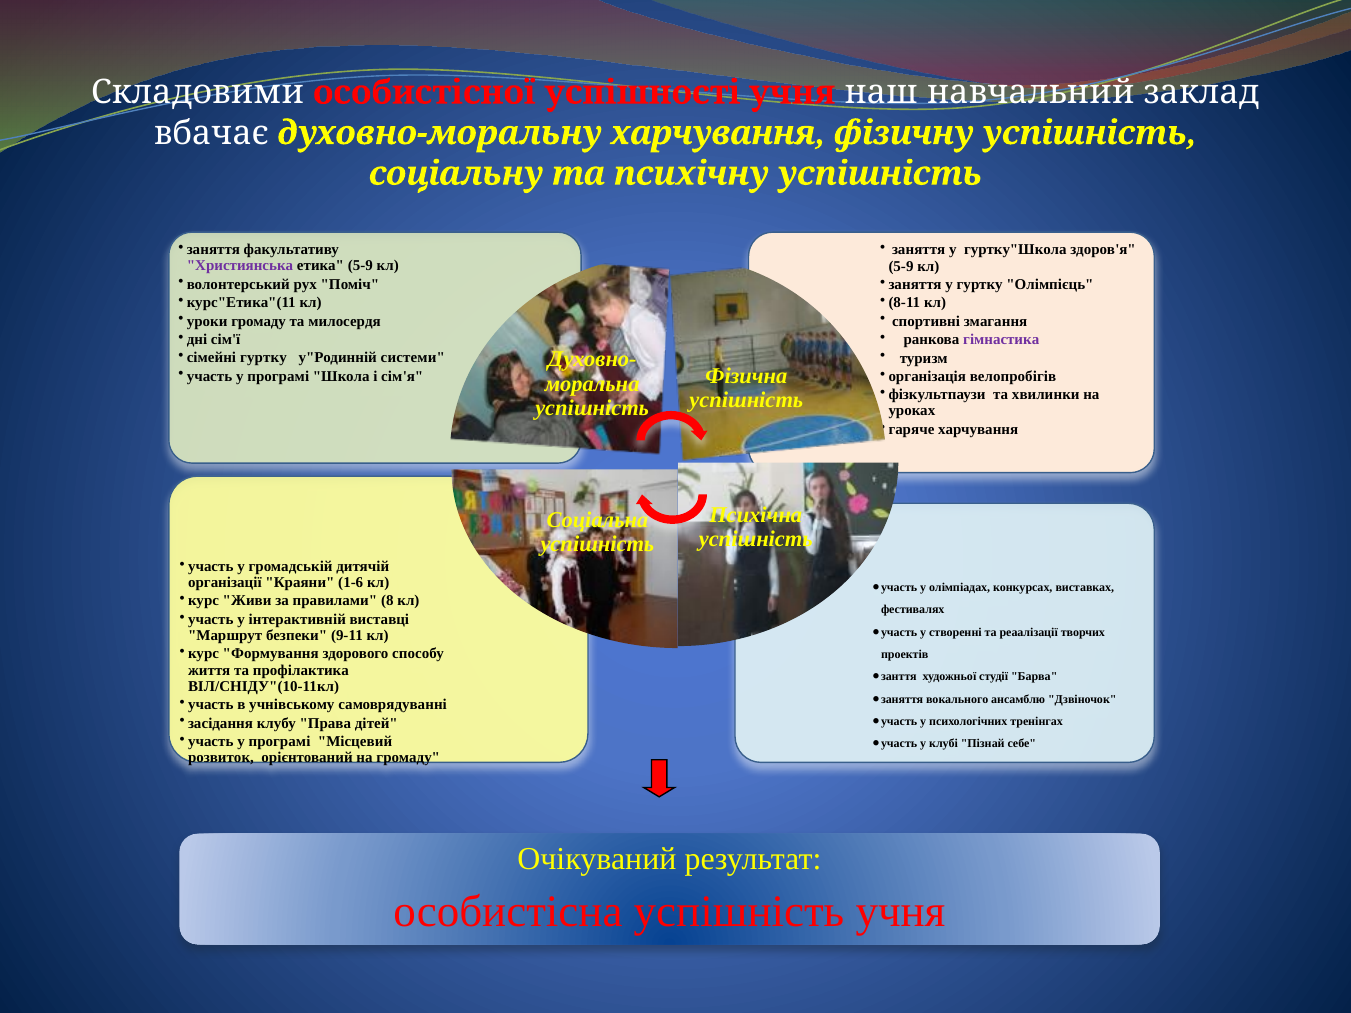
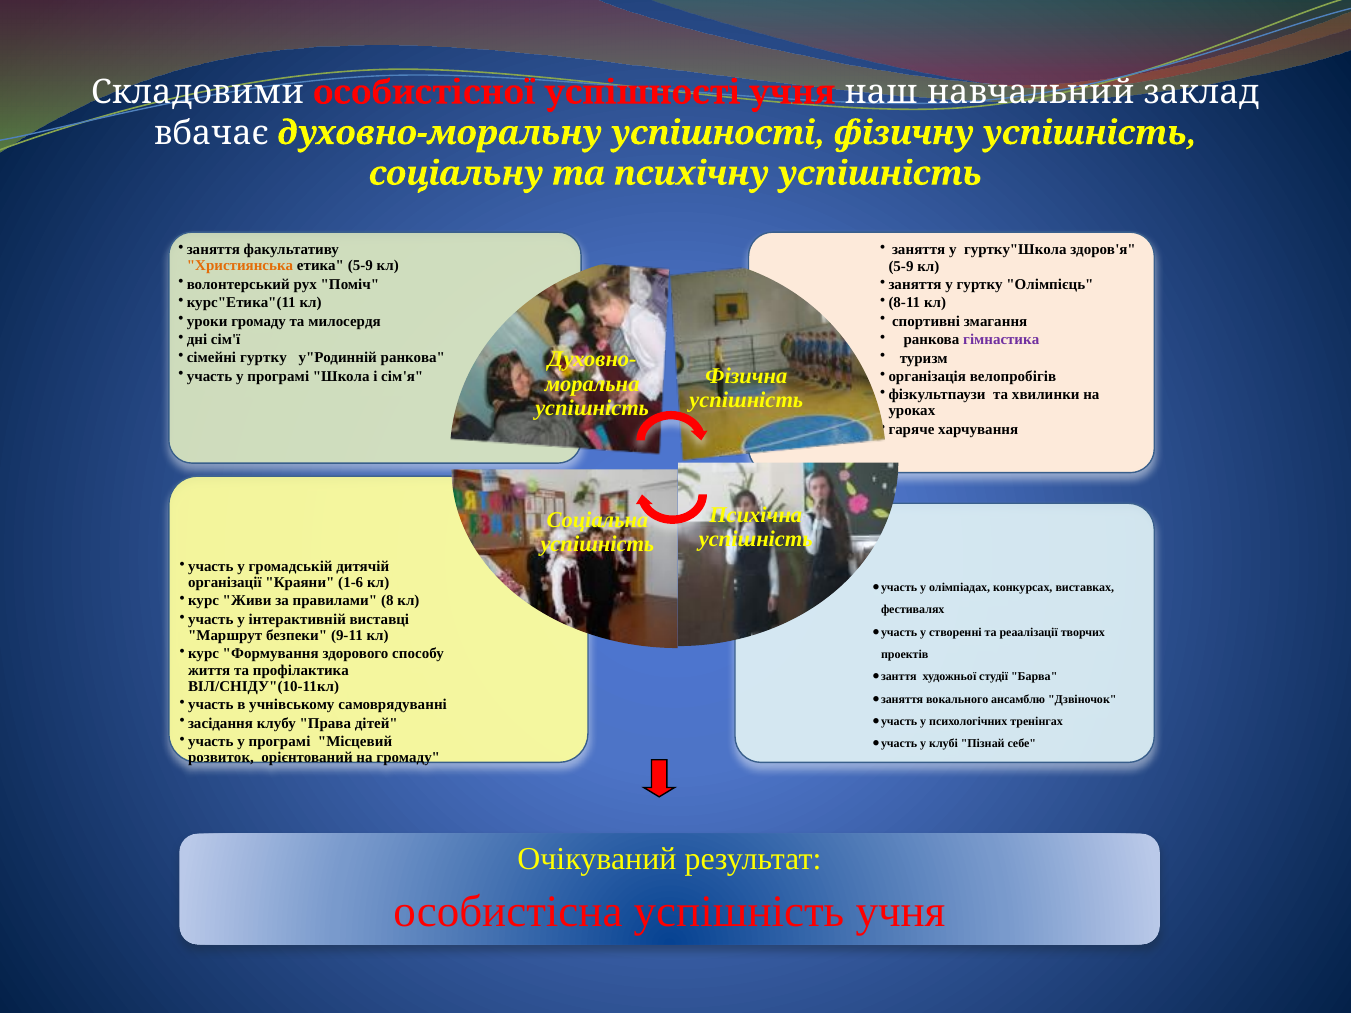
духовно-моральну харчування: харчування -> успішності (718, 133)
Християнська colour: purple -> orange (240, 266)
у"Родинній системи: системи -> ранкова (413, 358)
